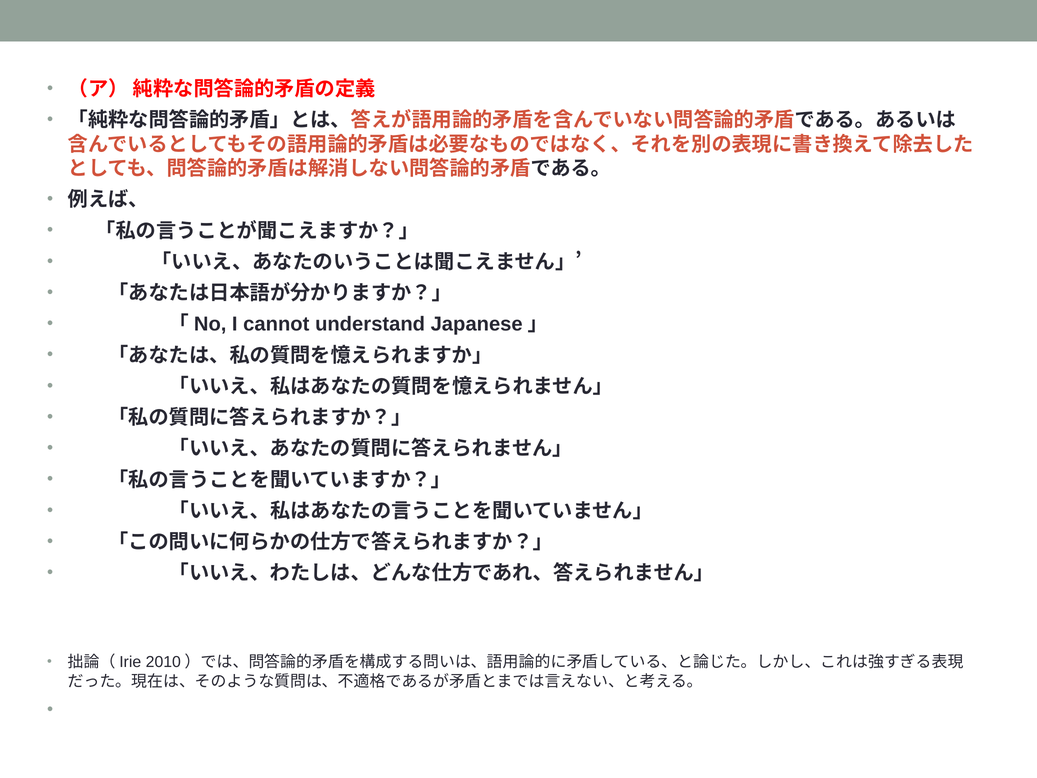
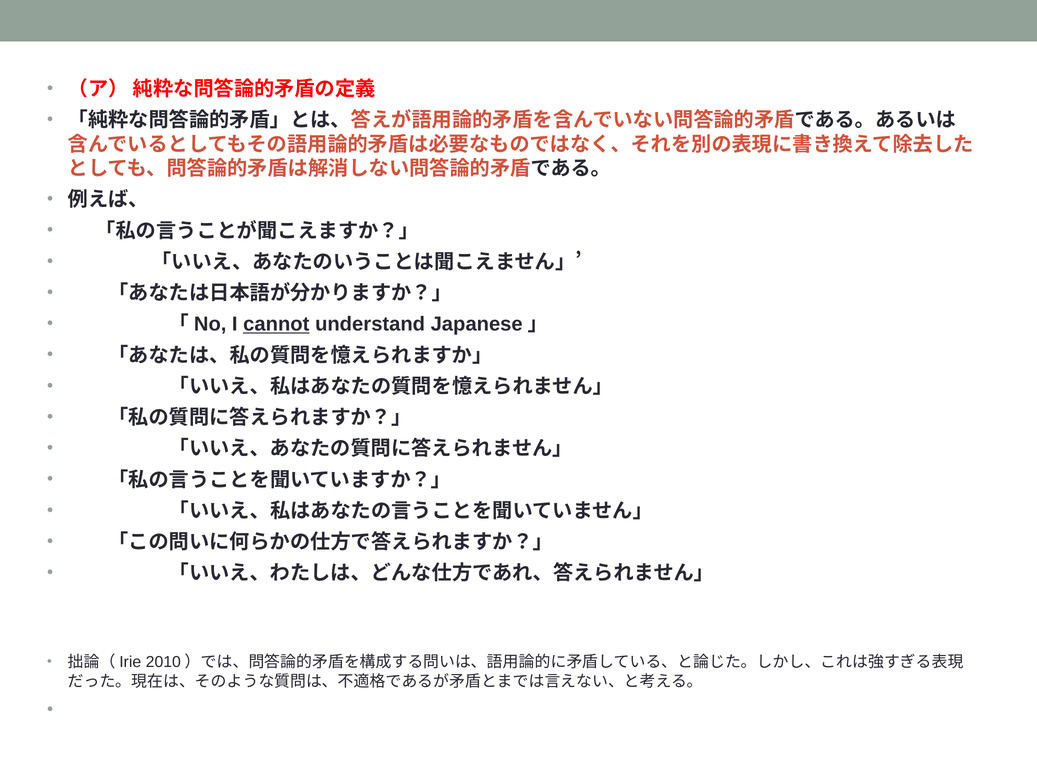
cannot underline: none -> present (276, 324)
